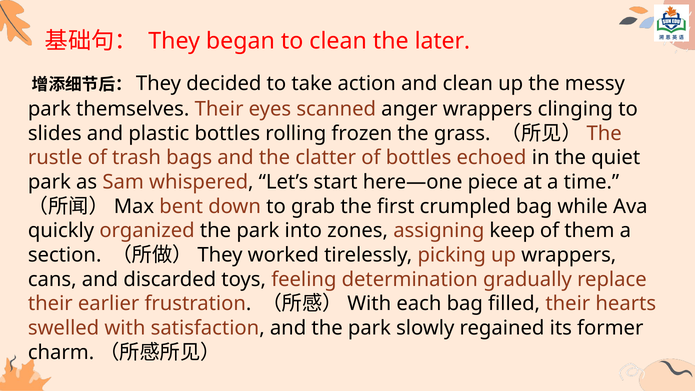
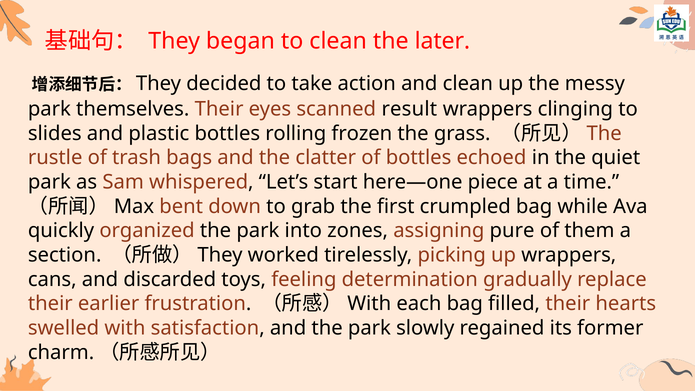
anger: anger -> result (409, 109)
keep: keep -> pure (512, 231)
